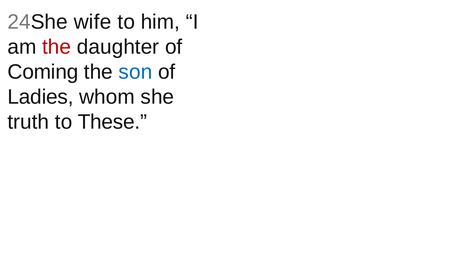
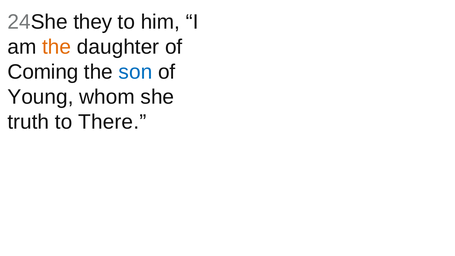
wife: wife -> they (93, 22)
the colour: red -> orange (57, 47)
Ladies: Ladies -> Young (40, 97)
These: These -> There (112, 122)
